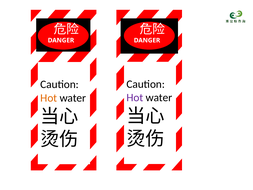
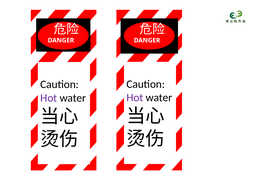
Hot colour: orange -> purple (49, 98)
